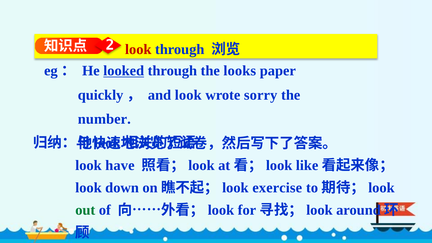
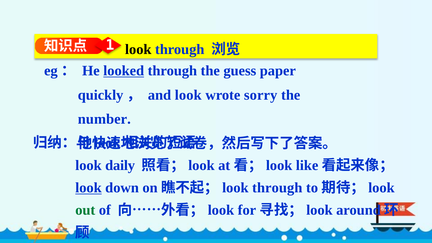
2: 2 -> 1 (110, 45)
look colour: red -> black (138, 49)
looks: looks -> guess (240, 71)
have: have -> daily (120, 165)
look underline: none -> present (88, 188)
exercise: exercise -> through (277, 188)
